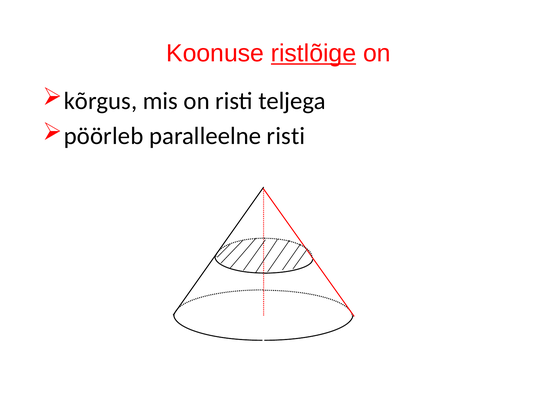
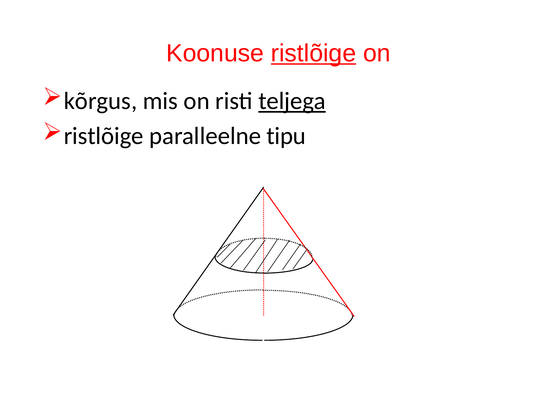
teljega underline: none -> present (292, 101)
pöörleb: pöörleb -> ristlõige (104, 136)
paralleelne risti: risti -> tipu (286, 136)
